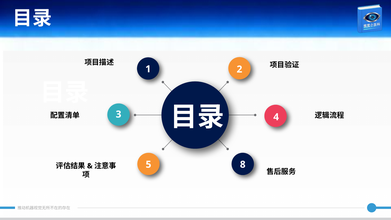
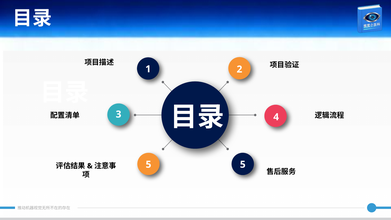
5 8: 8 -> 5 (243, 164)
